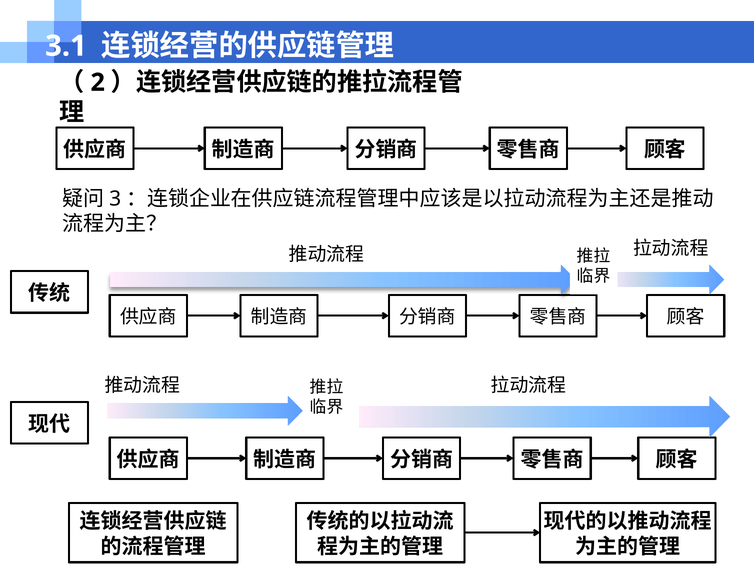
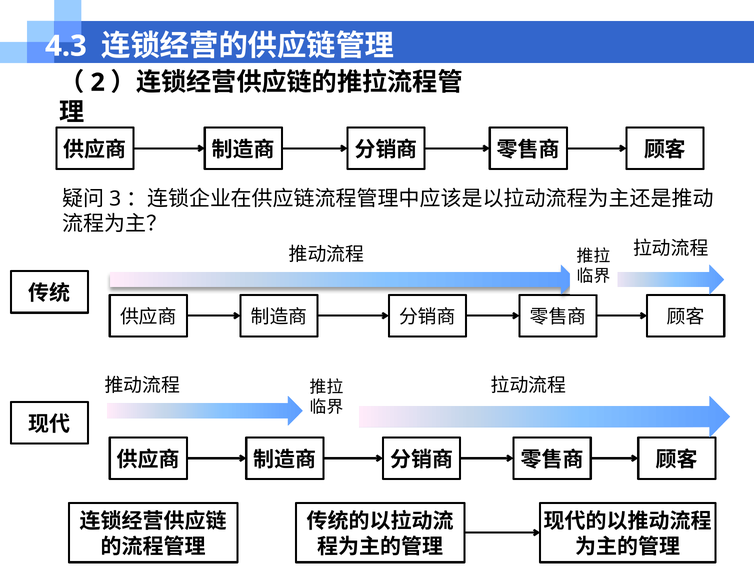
3.1: 3.1 -> 4.3 (66, 46)
